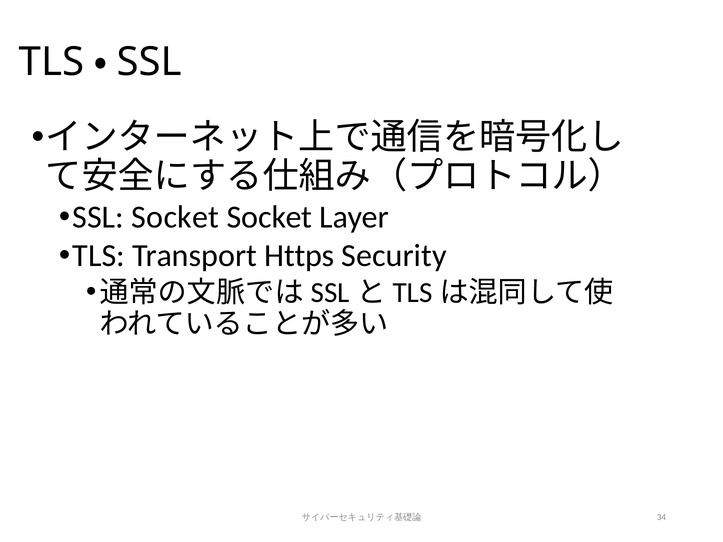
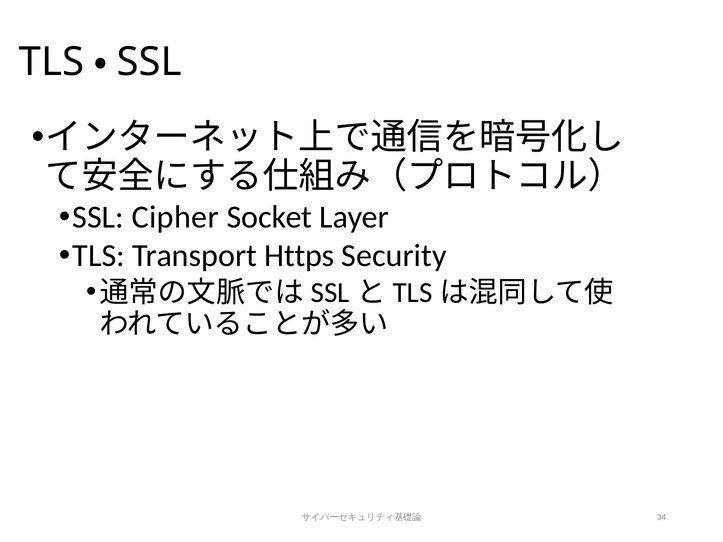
SSL Socket: Socket -> Cipher (175, 217)
